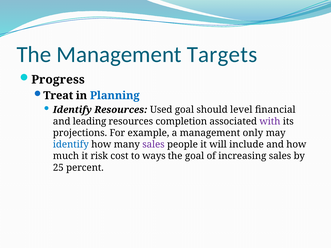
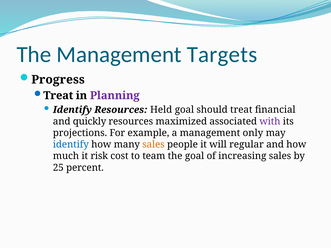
Planning colour: blue -> purple (115, 96)
Used: Used -> Held (161, 110)
should level: level -> treat (241, 110)
leading: leading -> quickly (90, 121)
completion: completion -> maximized (181, 121)
sales colour: purple -> orange (153, 145)
include: include -> regular (246, 145)
ways: ways -> team (154, 156)
